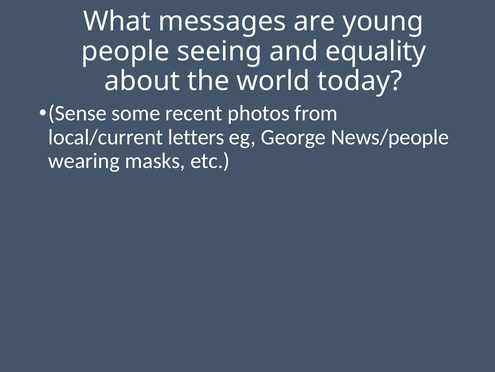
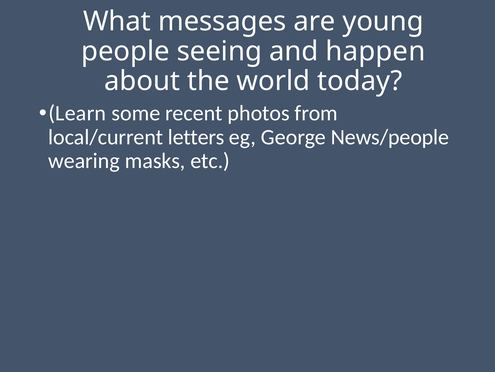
equality: equality -> happen (375, 51)
Sense: Sense -> Learn (77, 113)
